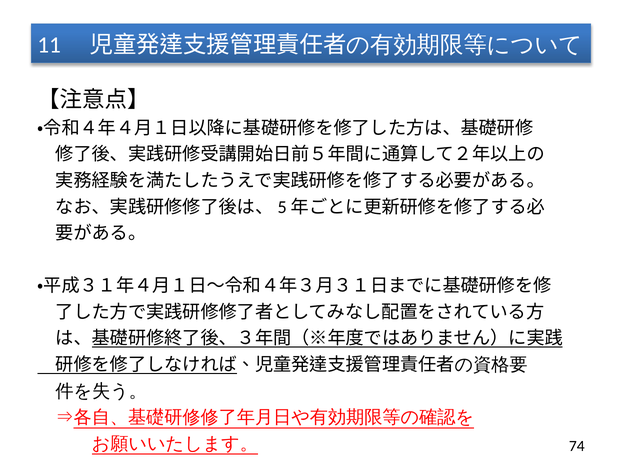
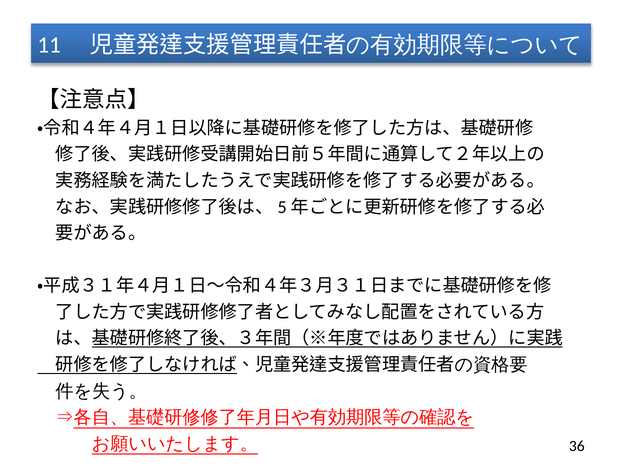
74: 74 -> 36 (577, 446)
